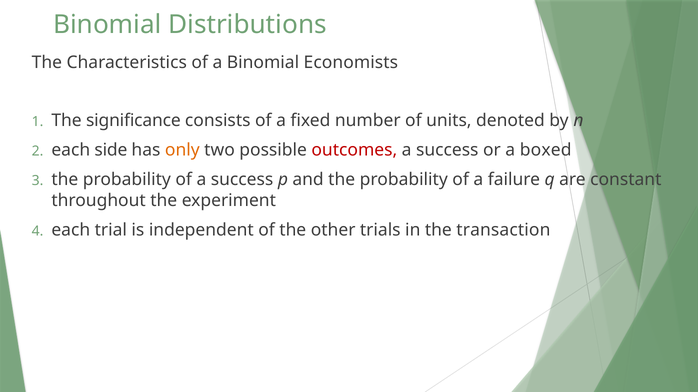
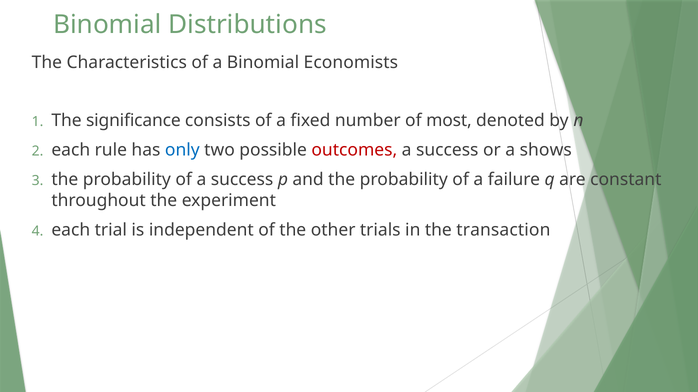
units: units -> most (449, 121)
side: side -> rule (111, 150)
only colour: orange -> blue (182, 150)
boxed: boxed -> shows (546, 150)
